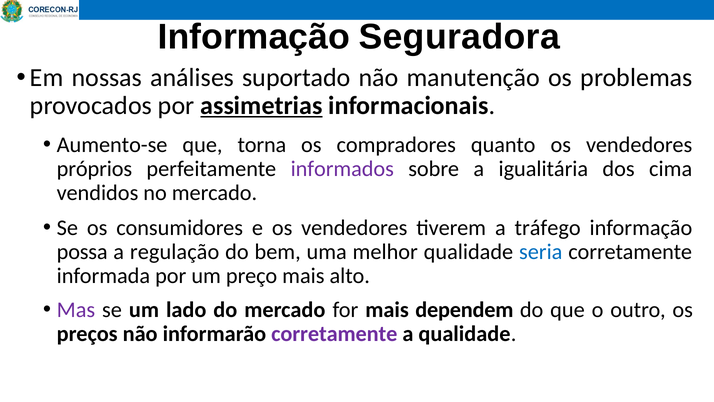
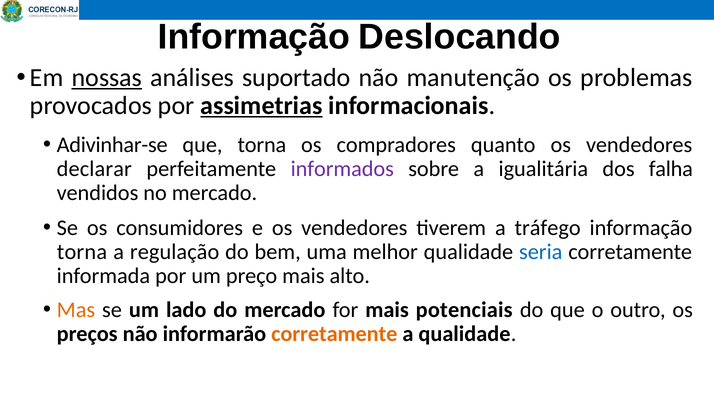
Seguradora: Seguradora -> Deslocando (459, 37)
nossas underline: none -> present (107, 78)
Aumento-se: Aumento-se -> Adivinhar-se (112, 145)
próprios: próprios -> declarar (94, 169)
cima: cima -> falha (671, 169)
possa: possa -> torna (82, 252)
Mas colour: purple -> orange (76, 310)
dependem: dependem -> potenciais (464, 310)
corretamente colour: purple -> orange (334, 334)
